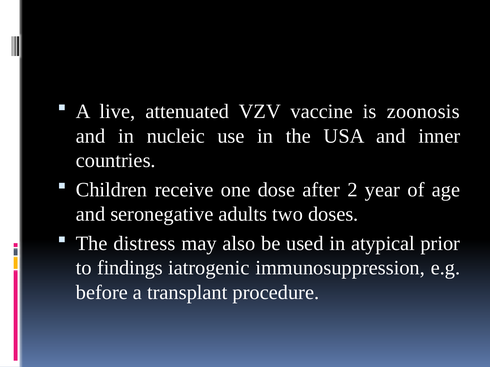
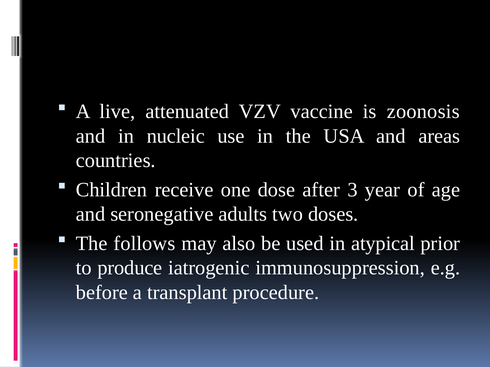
inner: inner -> areas (439, 136)
2: 2 -> 3 (352, 190)
distress: distress -> follows (144, 244)
findings: findings -> produce (130, 268)
